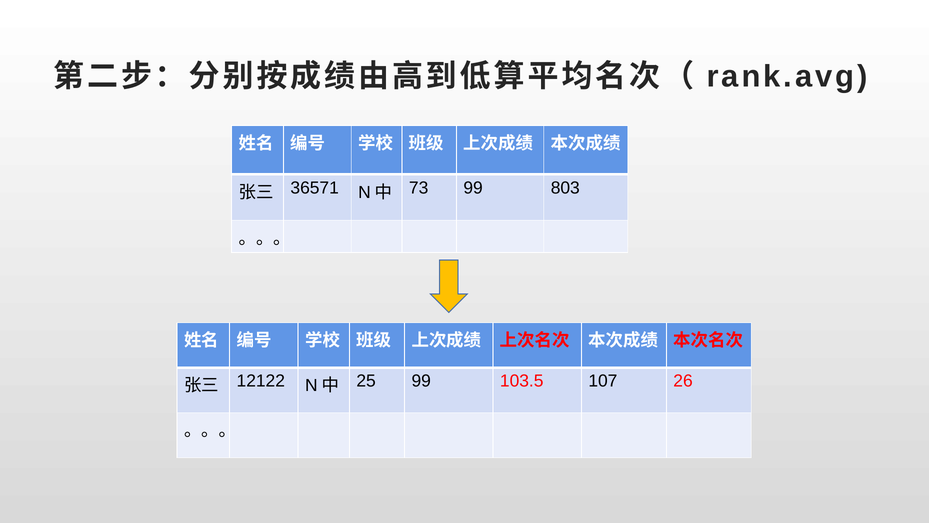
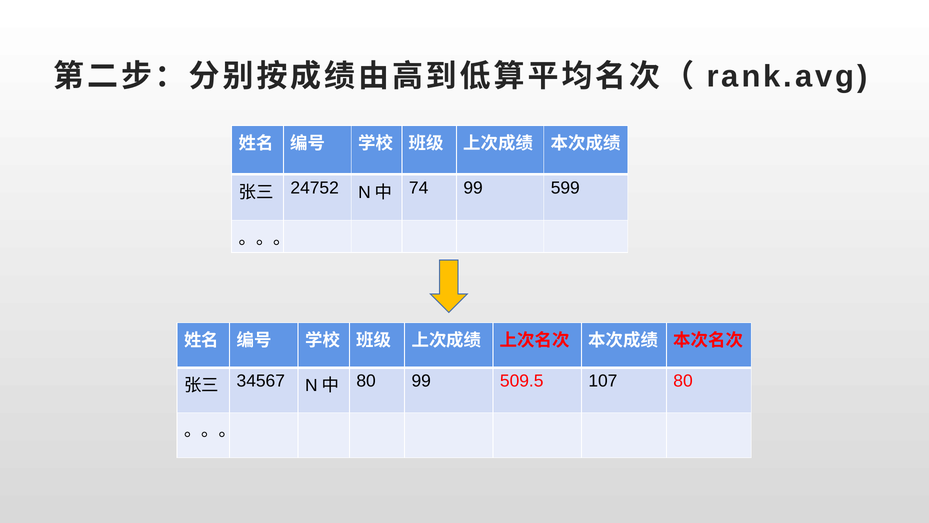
36571: 36571 -> 24752 (315, 188)
73: 73 -> 74 (419, 188)
803: 803 -> 599 (565, 188)
12122: 12122 -> 34567 (261, 381)
25: 25 -> 80 (366, 381)
103.5: 103.5 -> 509.5 (522, 381)
107 26: 26 -> 80 (683, 381)
